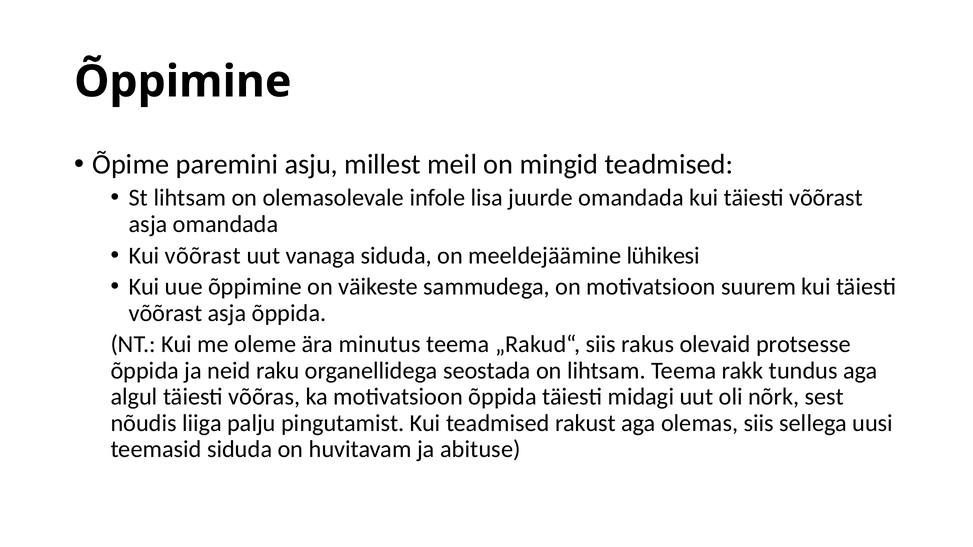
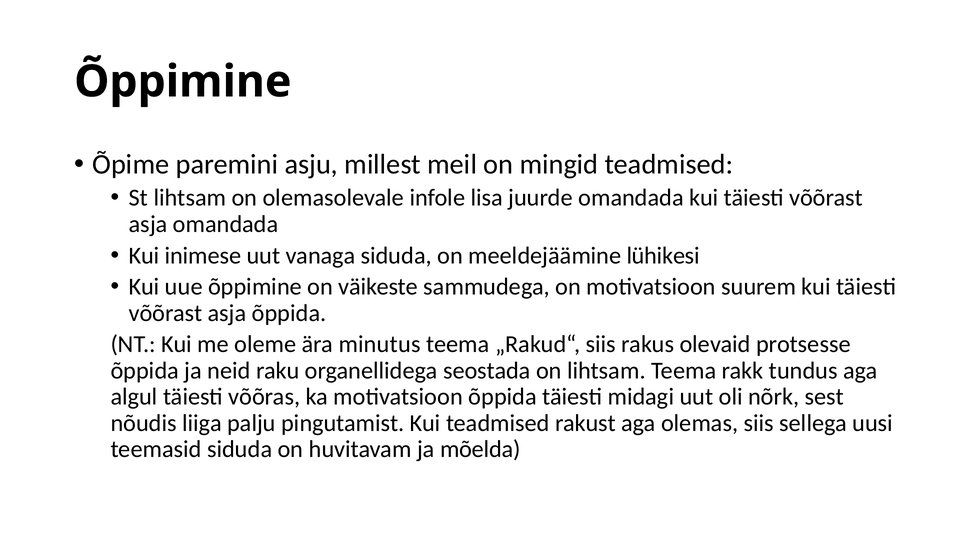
Kui võõrast: võõrast -> inimese (203, 256)
abituse: abituse -> mõelda (480, 450)
